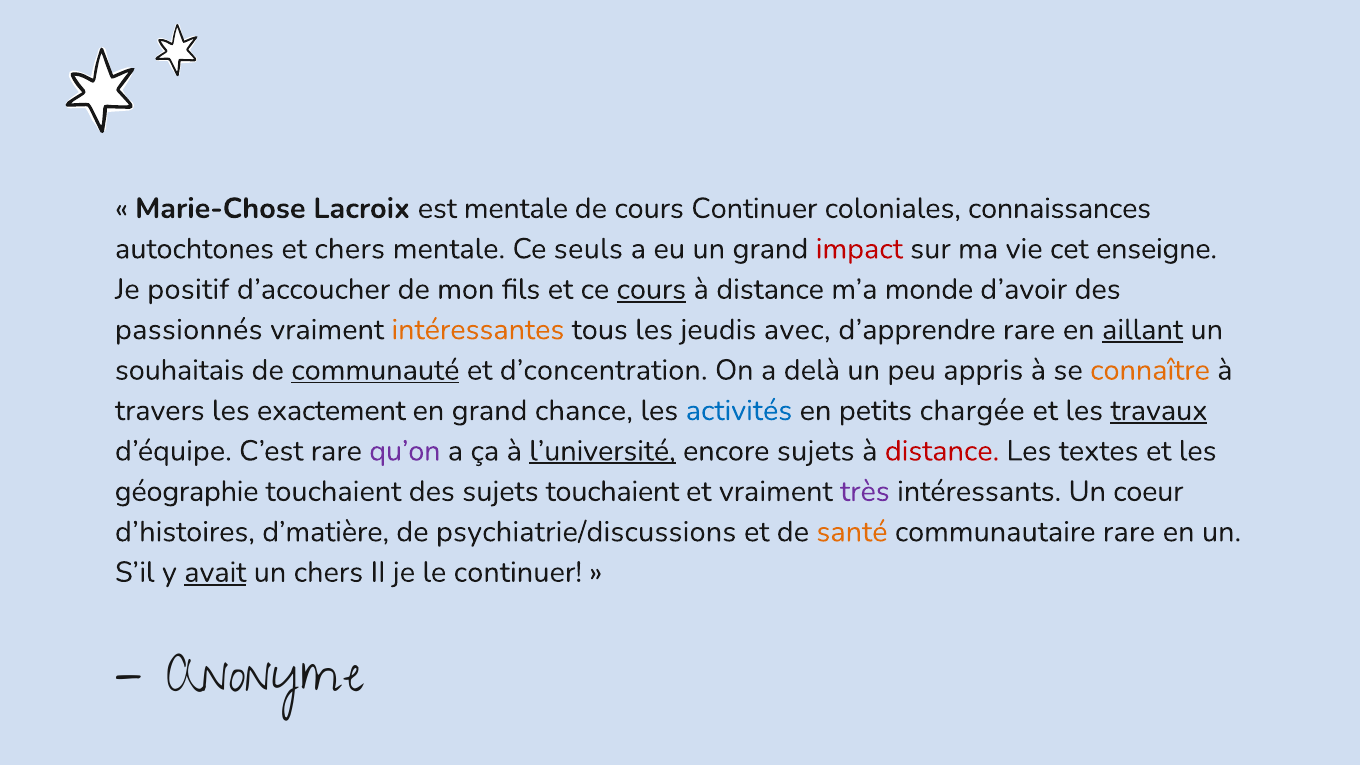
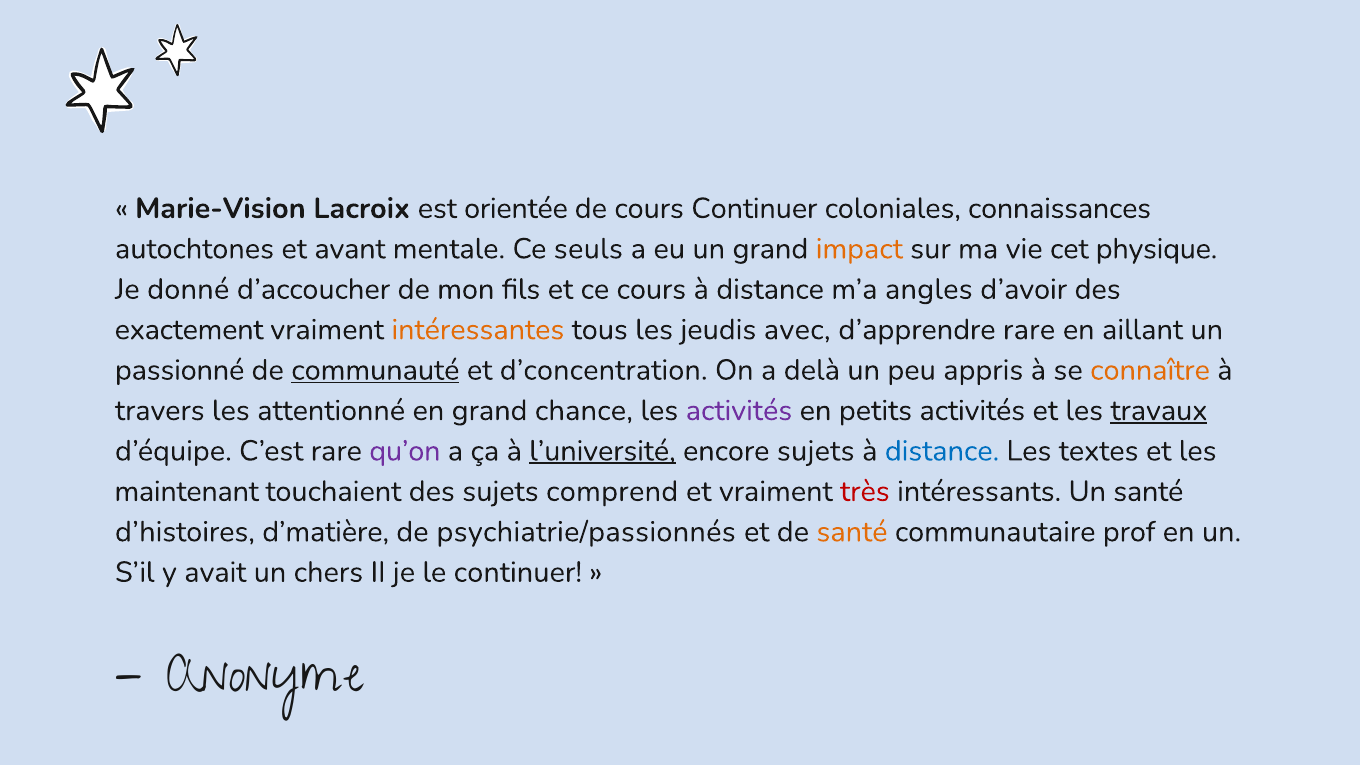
Marie-Chose: Marie-Chose -> Marie-Vision (220, 208)
est mentale: mentale -> orientée (516, 208)
et chers: chers -> avant (350, 249)
impact colour: red -> orange (859, 249)
enseigne: enseigne -> physique (1157, 249)
positif: positif -> donné (188, 289)
cours underline: present -> none (651, 289)
monde: monde -> angles (929, 289)
passionnés: passionnés -> exactement (189, 330)
aillant underline: present -> none (1143, 330)
souhaitais: souhaitais -> passionné (180, 370)
exactement: exactement -> attentionné (331, 411)
activités colour: blue -> purple (739, 411)
petits chargée: chargée -> activités (972, 411)
distance colour: red -> blue (942, 451)
géographie: géographie -> maintenant (187, 491)
sujets touchaient: touchaient -> comprend (612, 491)
très colour: purple -> red (865, 491)
Un coeur: coeur -> santé (1148, 491)
psychiatrie/discussions: psychiatrie/discussions -> psychiatrie/passionnés (586, 532)
communautaire rare: rare -> prof (1129, 532)
avait underline: present -> none (215, 572)
